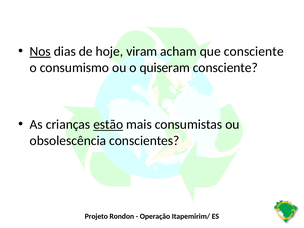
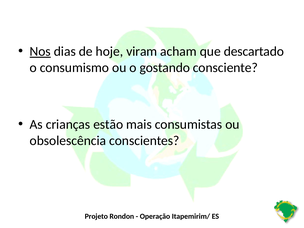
que consciente: consciente -> descartado (254, 51)
quiseram: quiseram -> gostando (165, 68)
estão underline: present -> none (108, 124)
